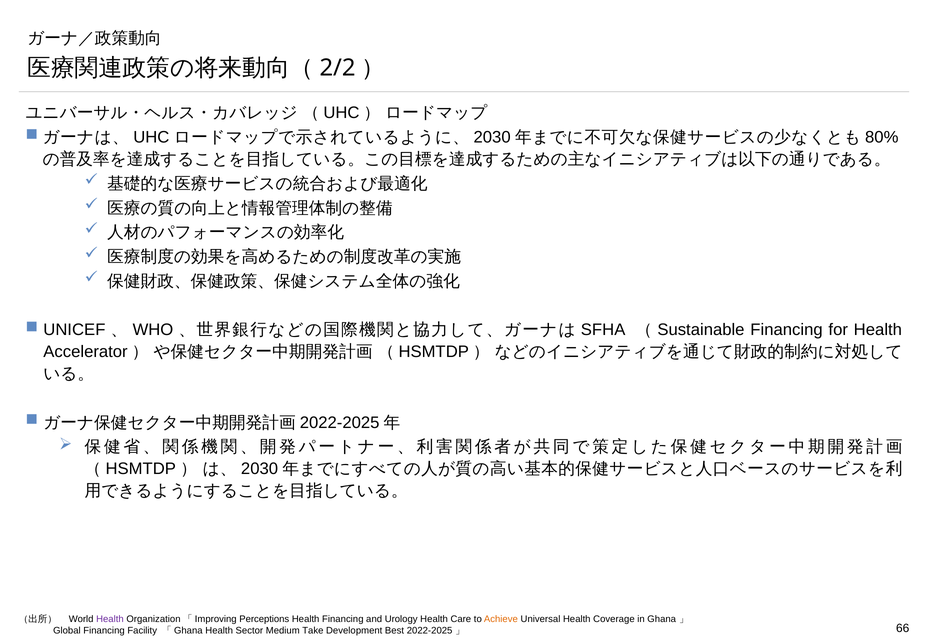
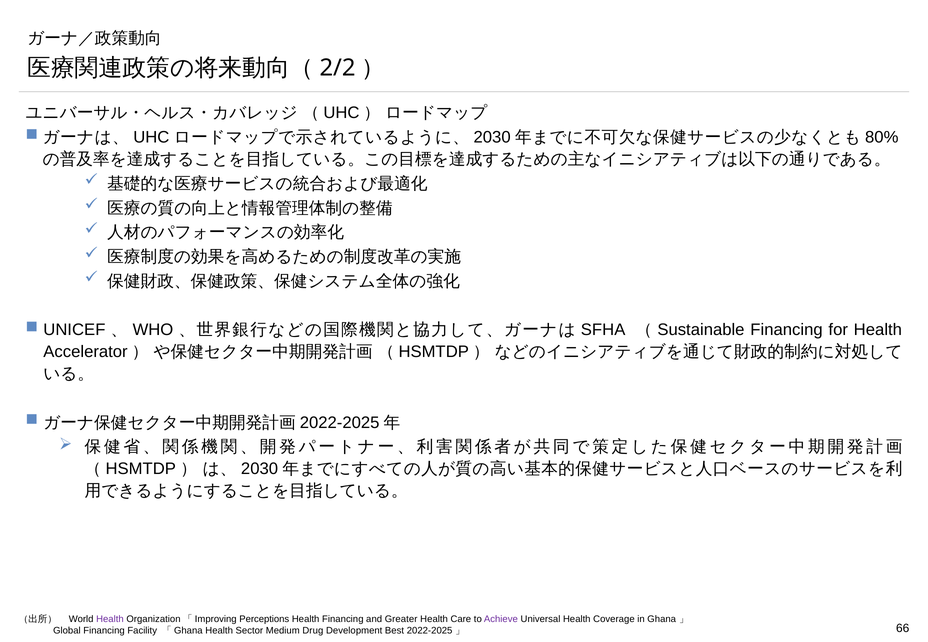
Urology: Urology -> Greater (401, 620)
Achieve colour: orange -> purple (501, 620)
Take: Take -> Drug (313, 631)
